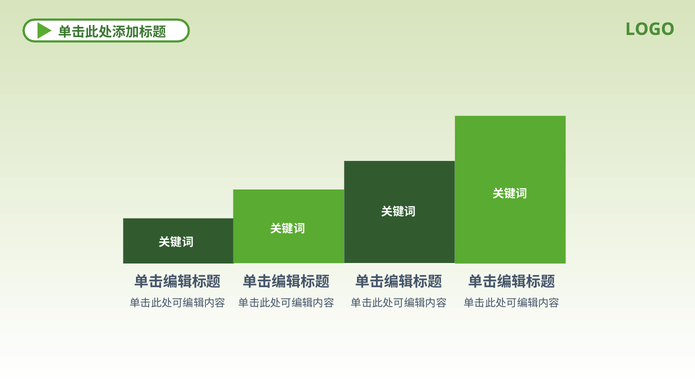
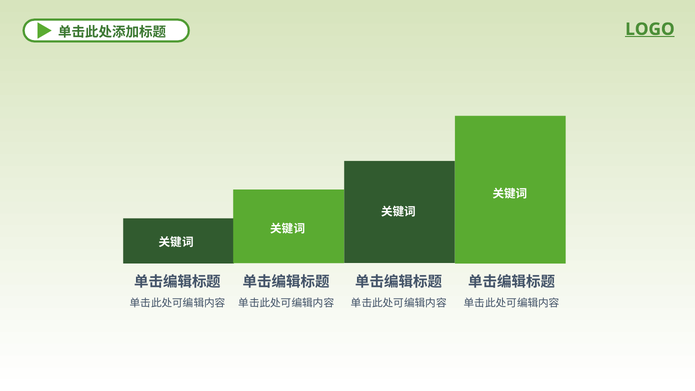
LOGO underline: none -> present (650, 29)
